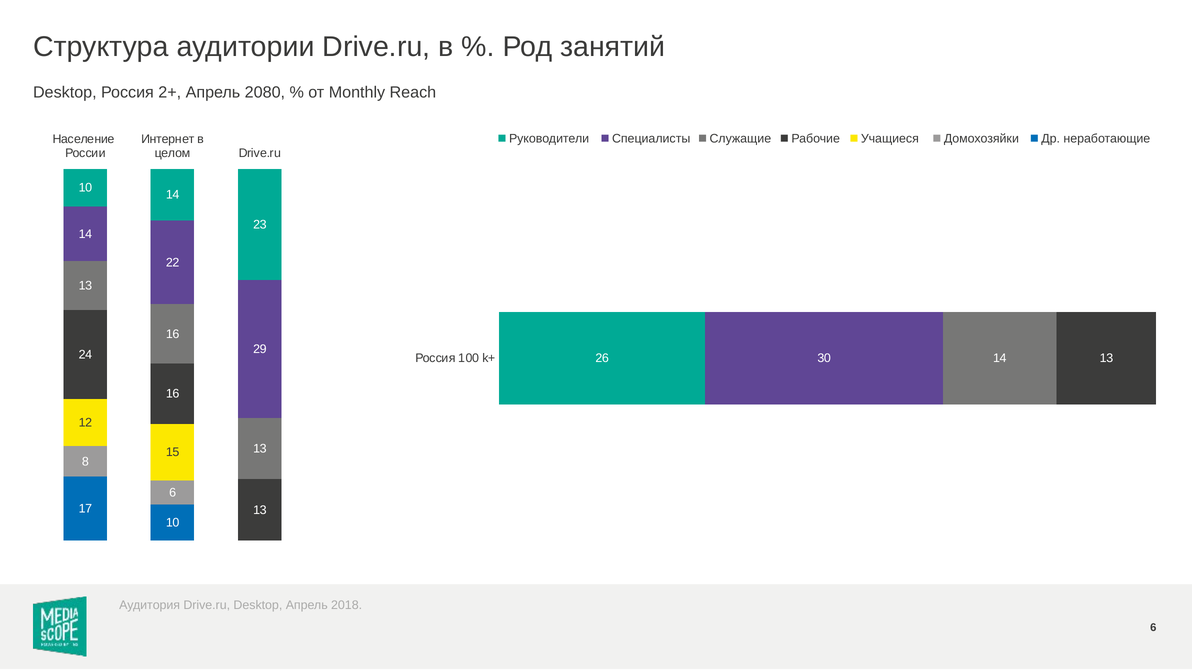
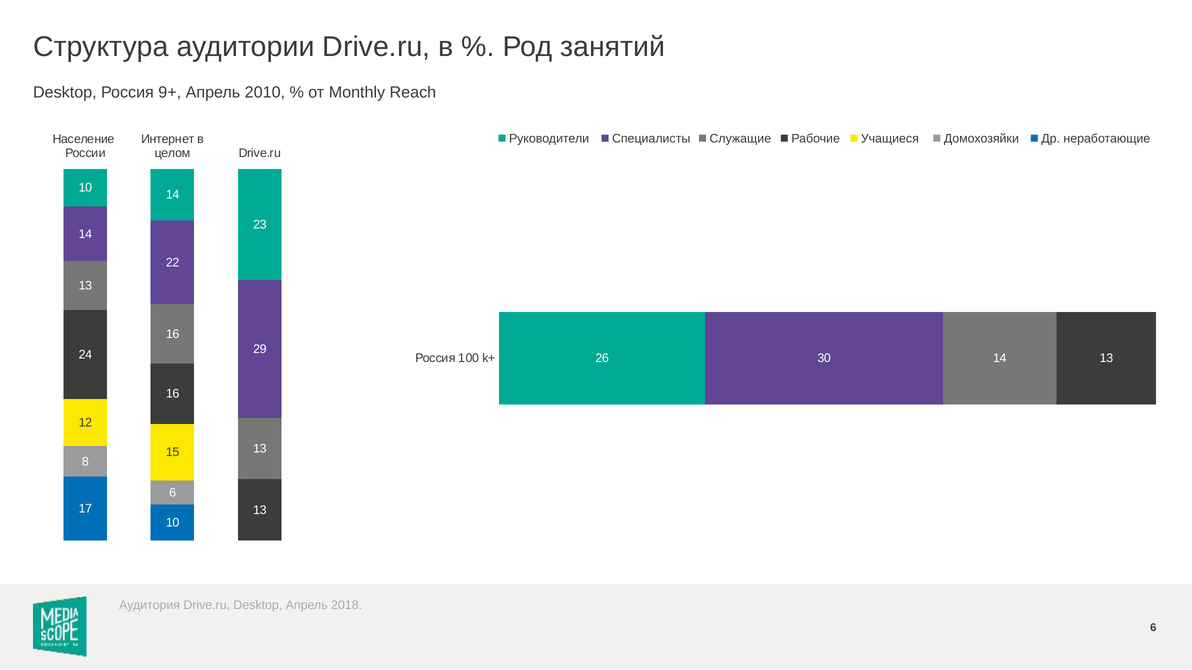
2+: 2+ -> 9+ (170, 92)
2080: 2080 -> 2010 (265, 92)
